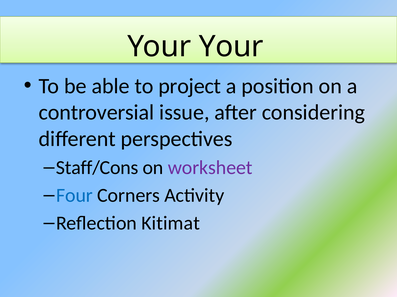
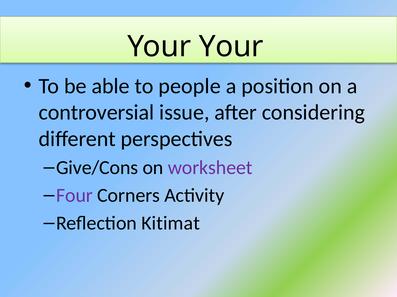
project: project -> people (190, 86)
Staff/Cons: Staff/Cons -> Give/Cons (97, 168)
Four colour: blue -> purple (74, 196)
